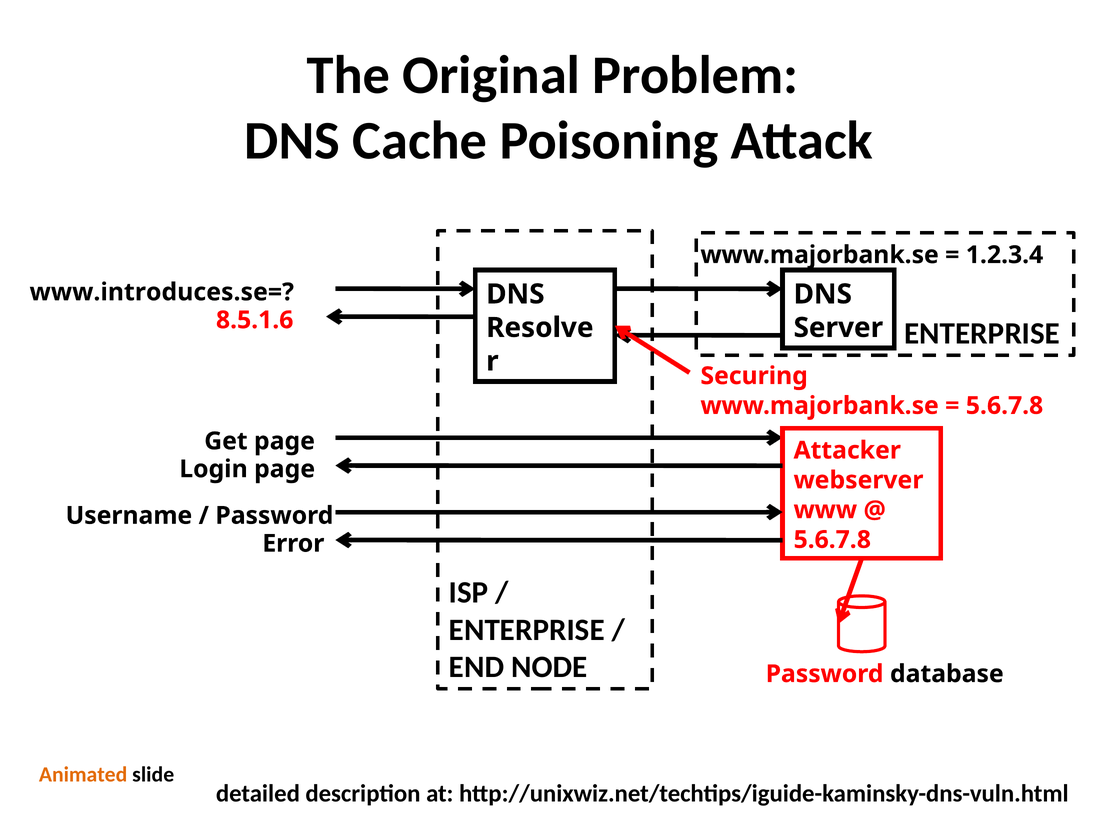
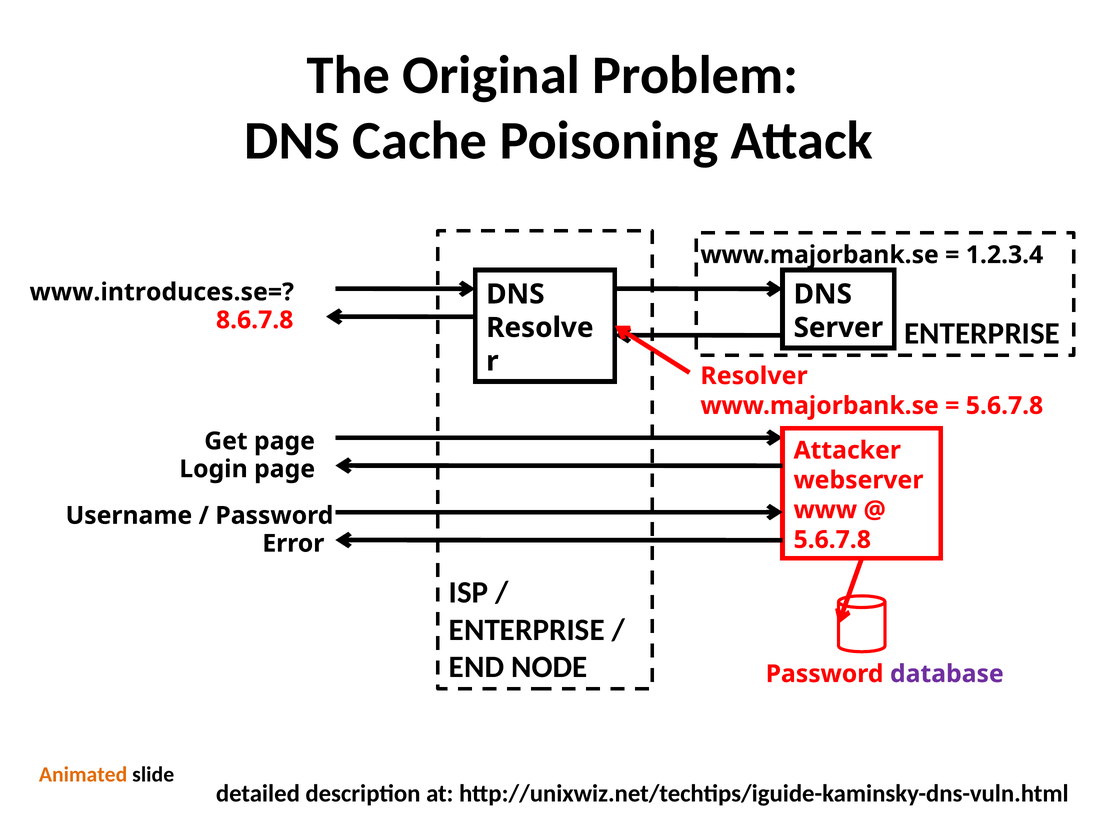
8.5.1.6: 8.5.1.6 -> 8.6.7.8 (255, 320)
Securing: Securing -> Resolver (754, 376)
database colour: black -> purple (947, 674)
